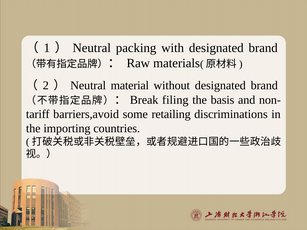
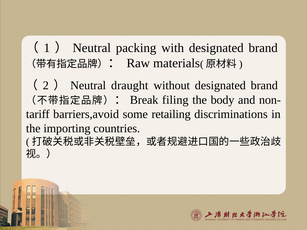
material: material -> draught (130, 86)
basis: basis -> body (223, 100)
